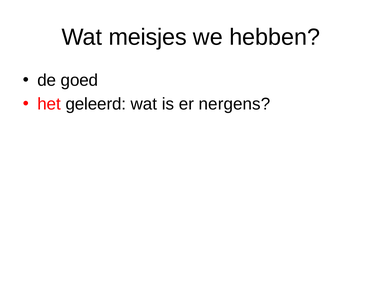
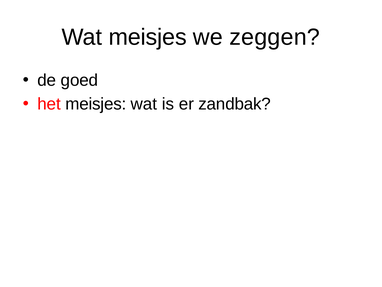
hebben: hebben -> zeggen (275, 37)
het geleerd: geleerd -> meisjes (96, 104)
nergens: nergens -> zandbak (235, 104)
